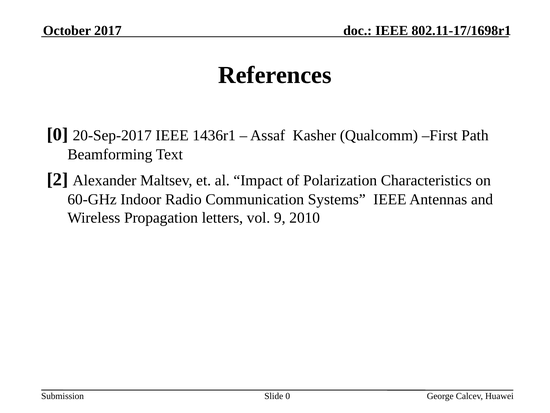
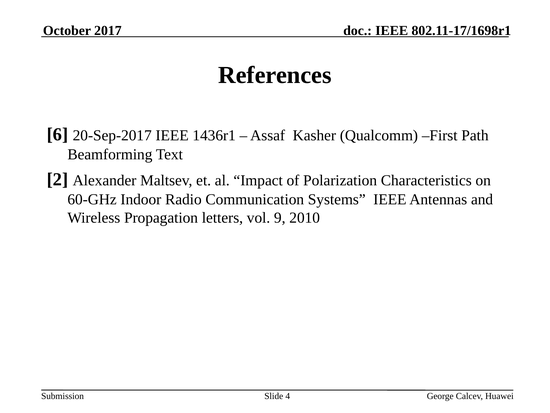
0: 0 -> 6 (57, 134)
Slide 0: 0 -> 4 (288, 396)
